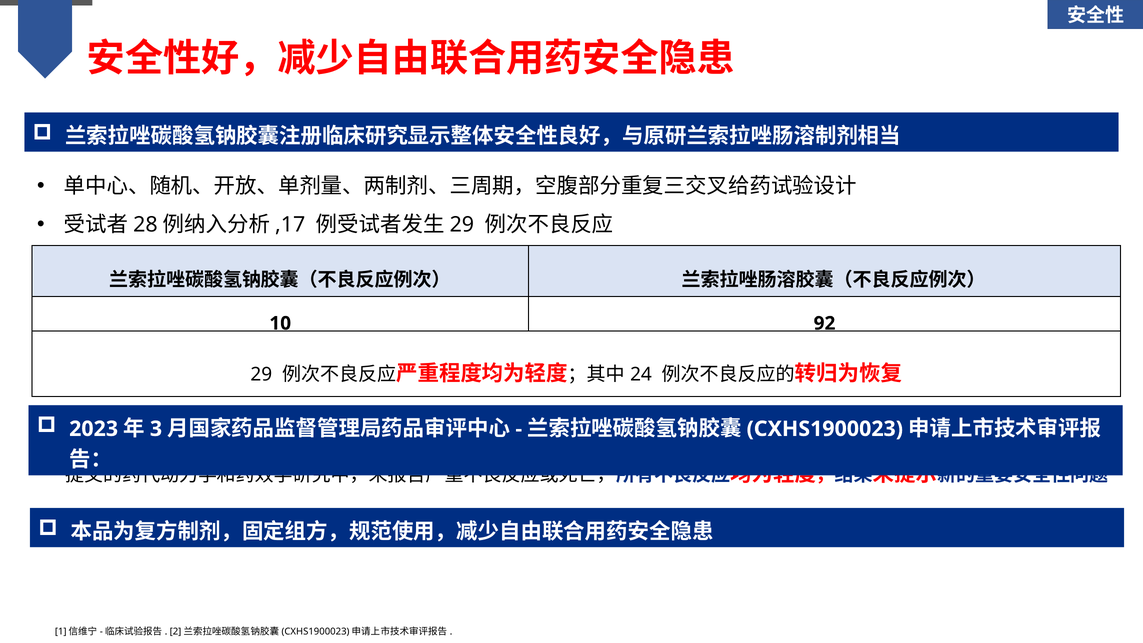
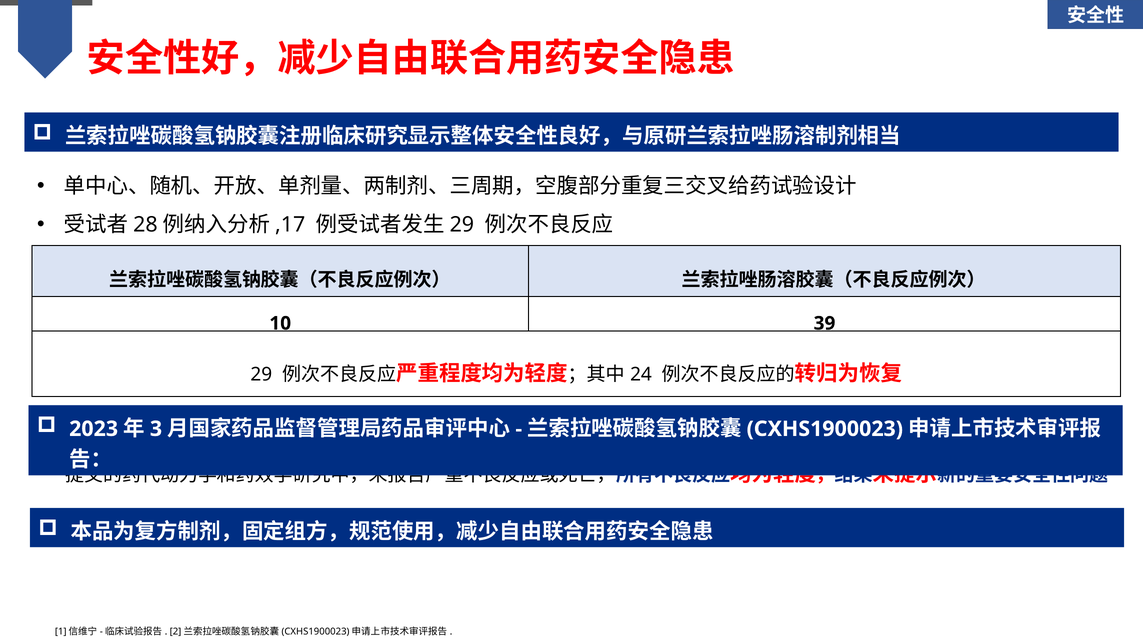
92: 92 -> 39 (825, 323)
